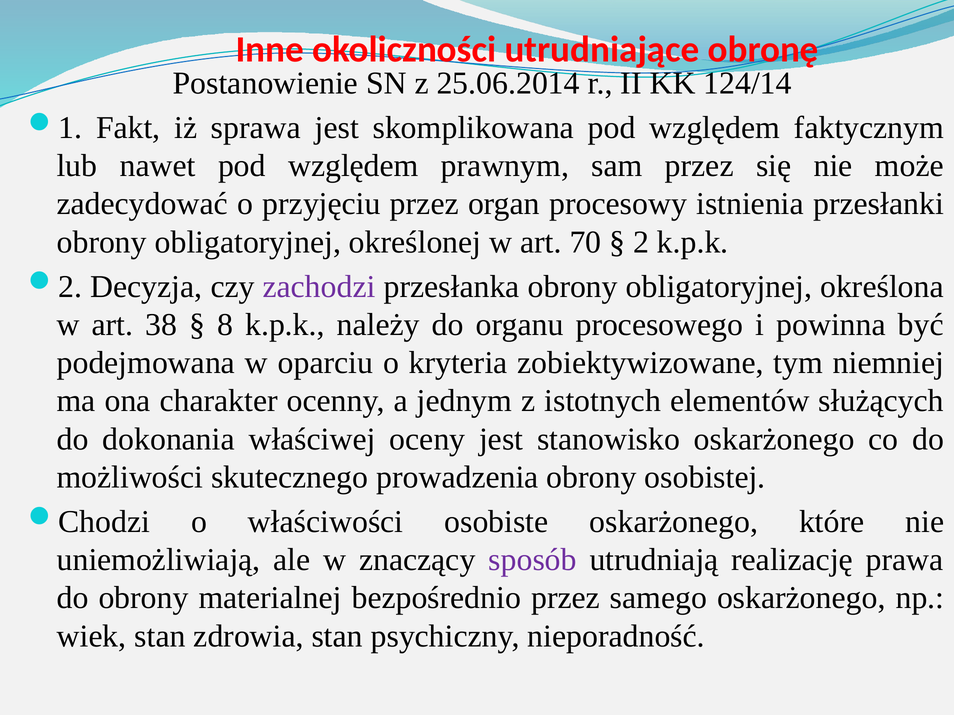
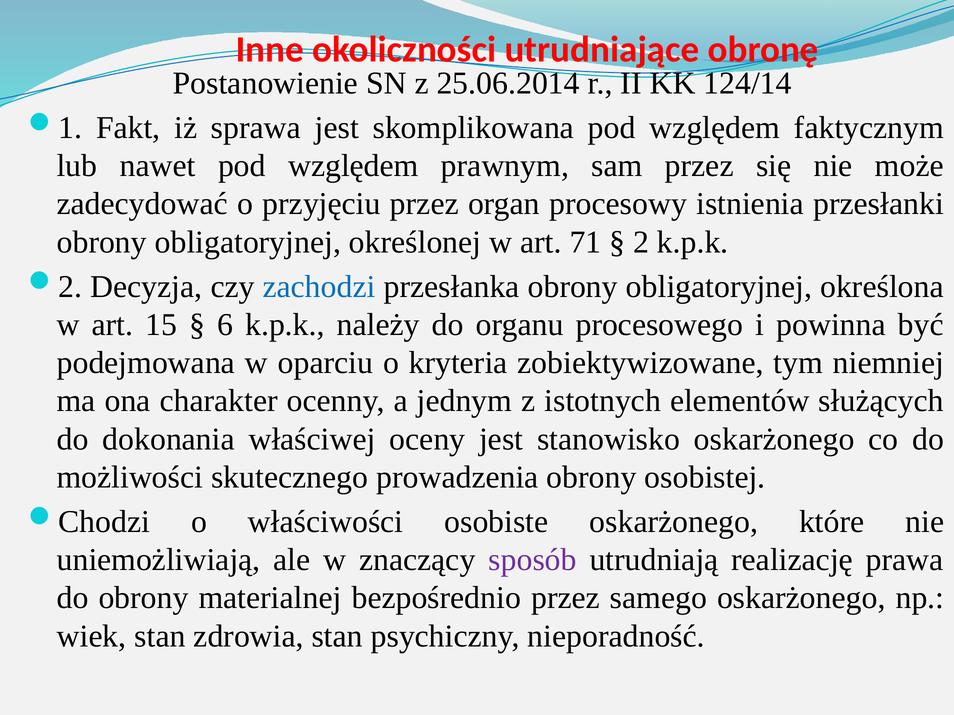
70: 70 -> 71 (585, 242)
zachodzi colour: purple -> blue (319, 287)
38: 38 -> 15 (161, 325)
8: 8 -> 6 (225, 325)
